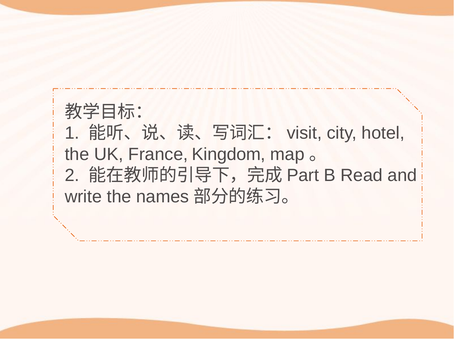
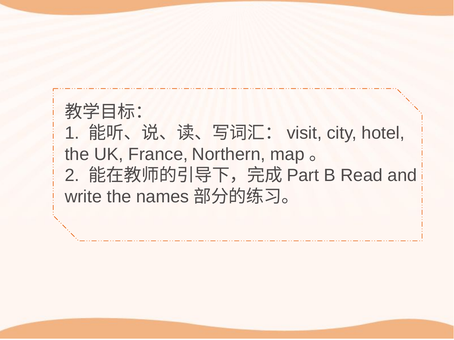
Kingdom: Kingdom -> Northern (229, 155)
